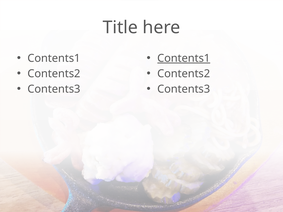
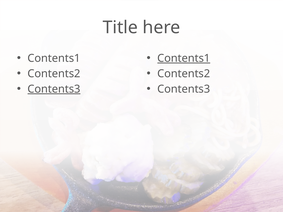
Contents3 underline: none -> present (54, 89)
